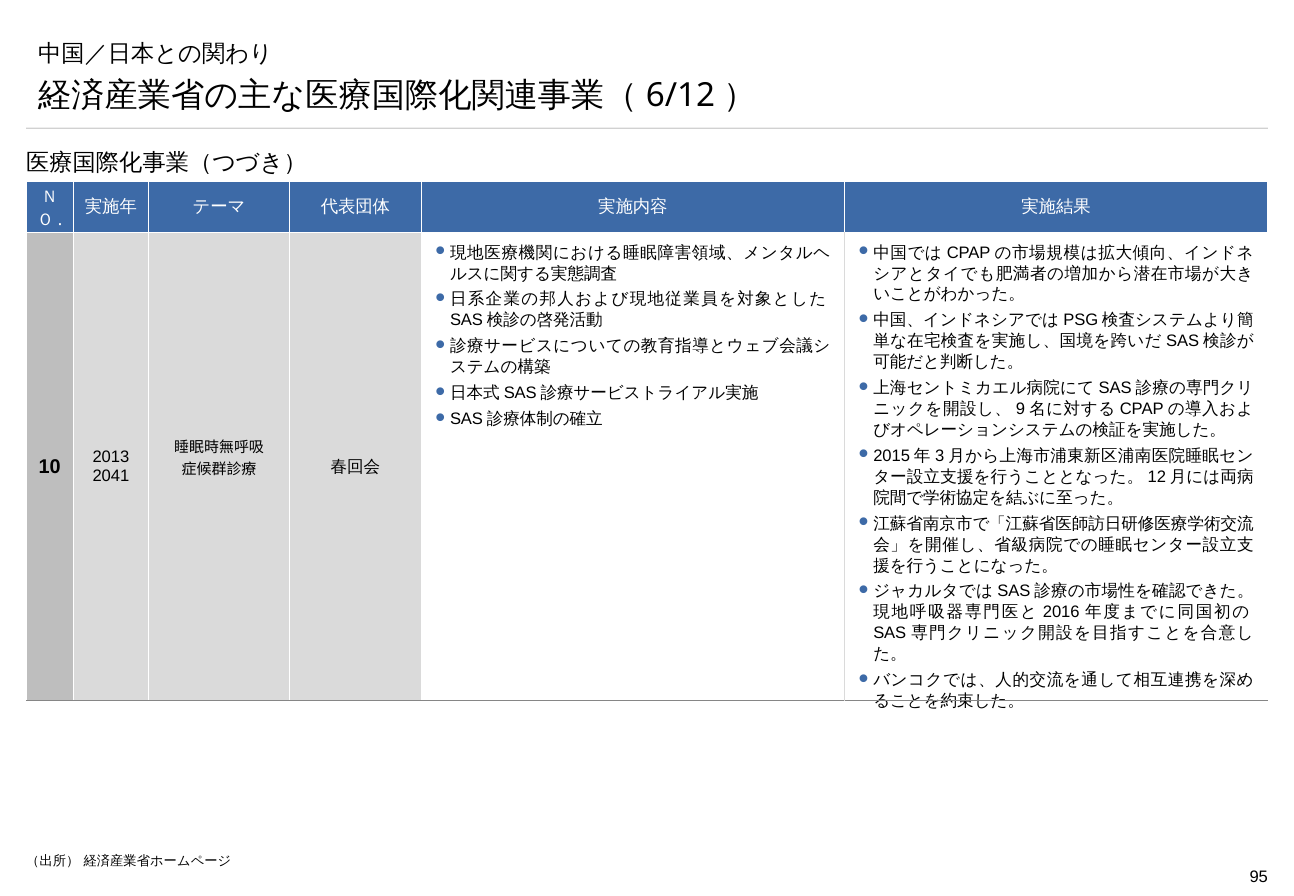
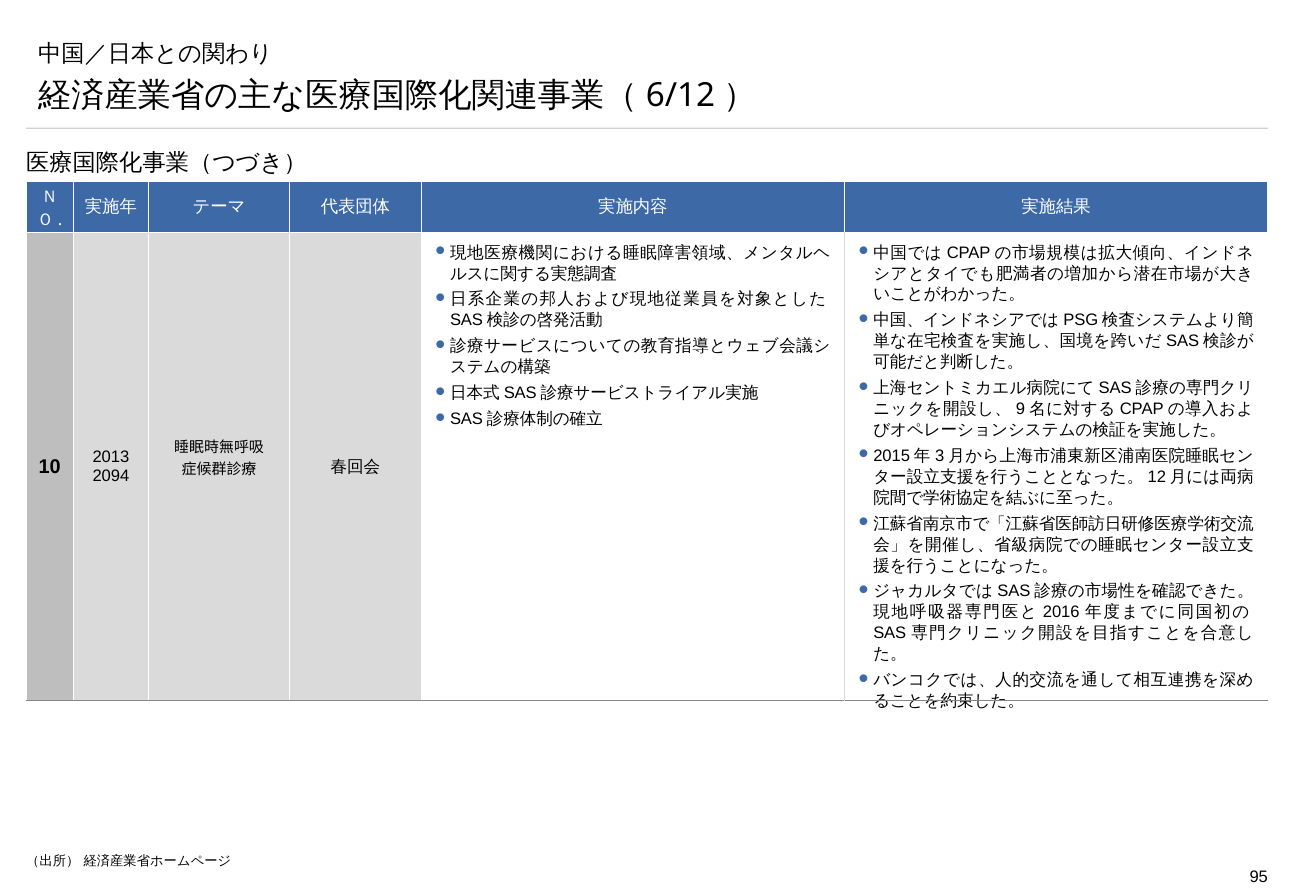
2041: 2041 -> 2094 (111, 476)
